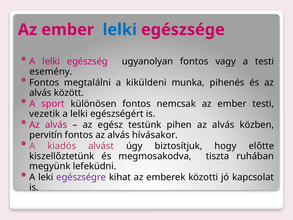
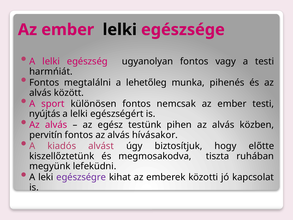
lelki colour: blue -> black (120, 30)
esemény: esemény -> harmńiát (51, 71)
kiküldeni: kiküldeni -> lehetőleg (146, 83)
vezetik: vezetik -> nyújtás (45, 114)
